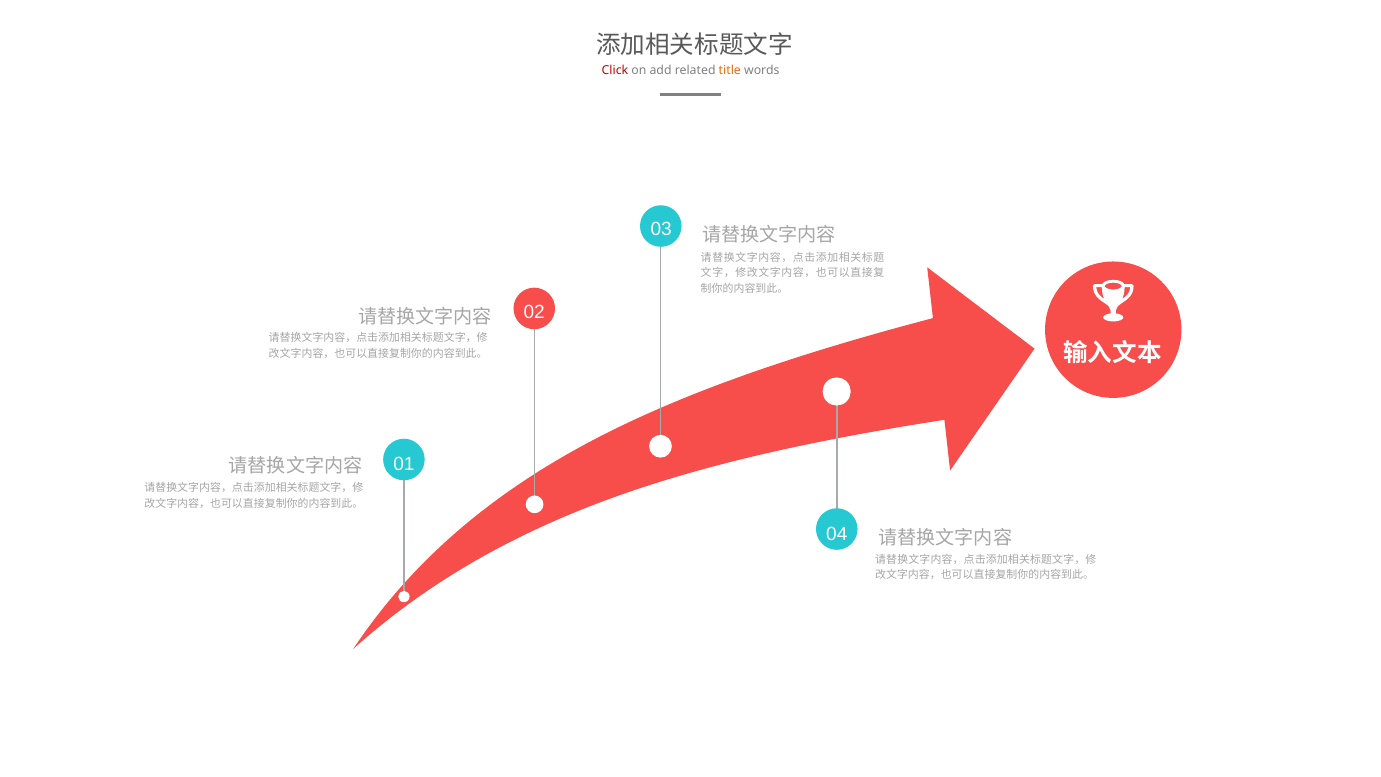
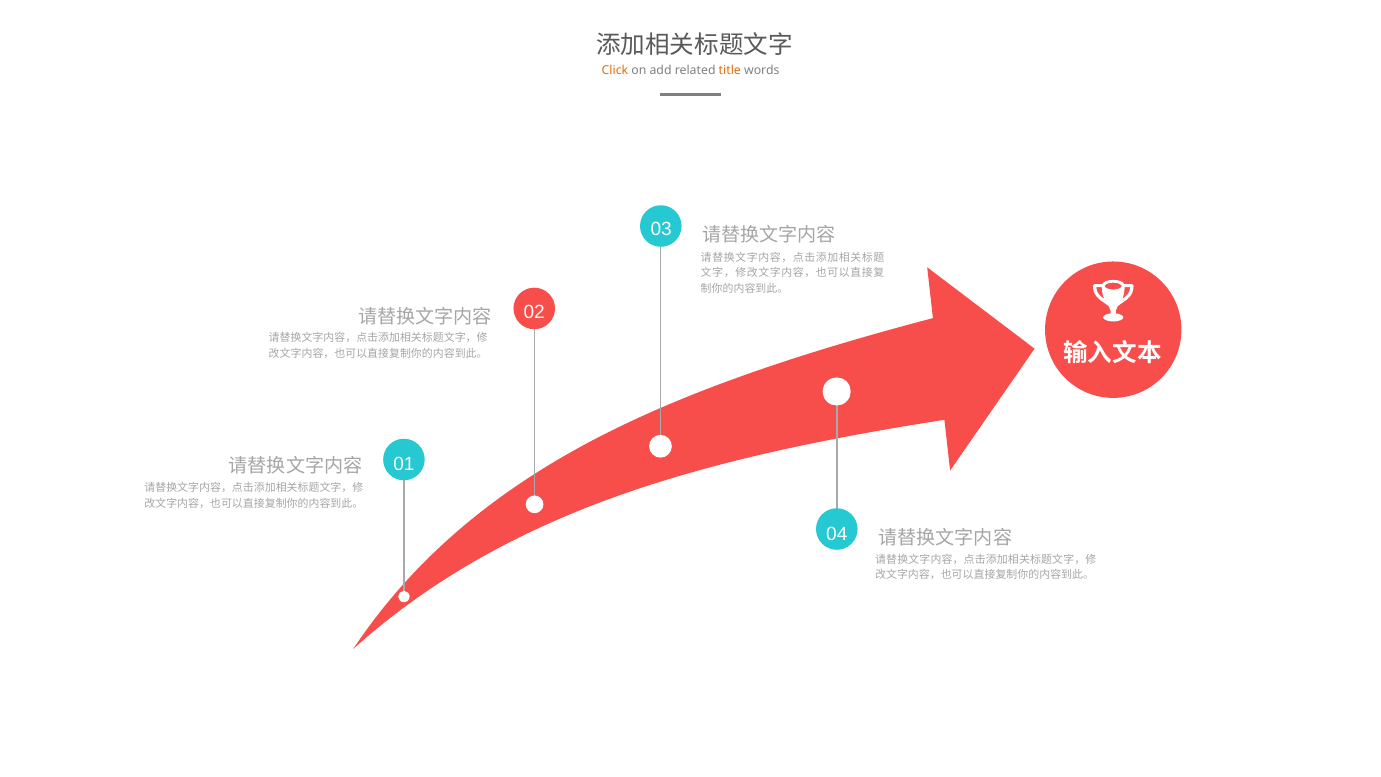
Click colour: red -> orange (615, 71)
